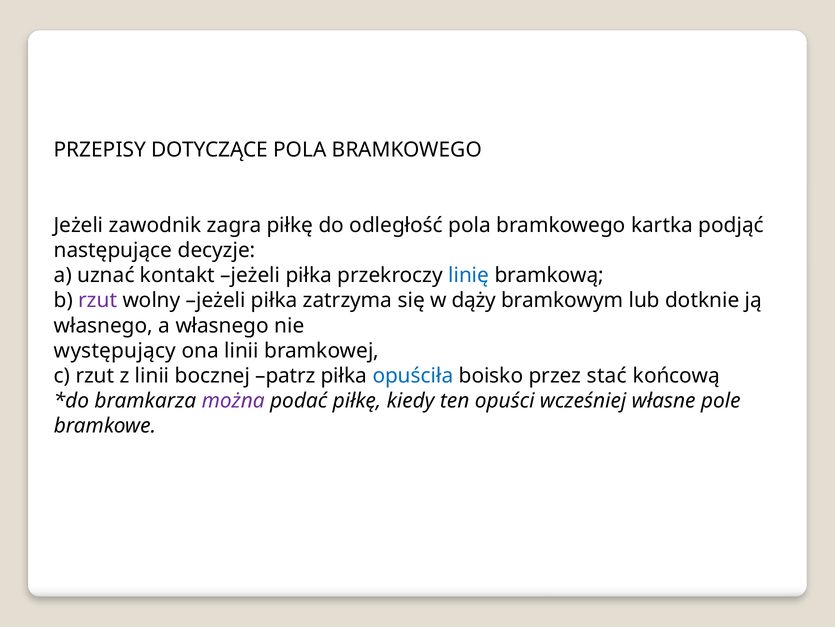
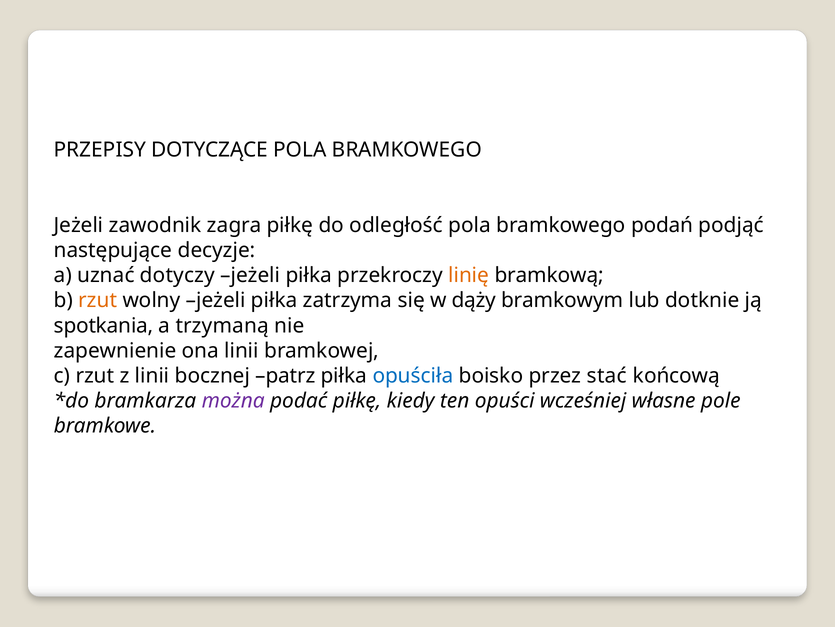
kartka: kartka -> podań (662, 225)
kontakt: kontakt -> dotyczy (177, 275)
linię colour: blue -> orange (469, 275)
rzut colour: purple -> orange (98, 300)
własnego: własnego -> spotkania (104, 325)
a własnego: własnego -> trzymaną (222, 325)
występujący: występujący -> zapewnienie (115, 350)
